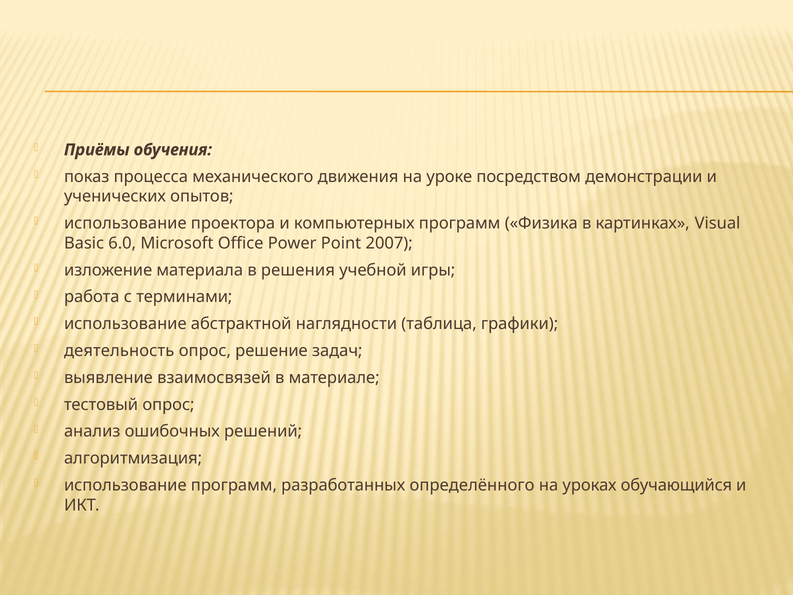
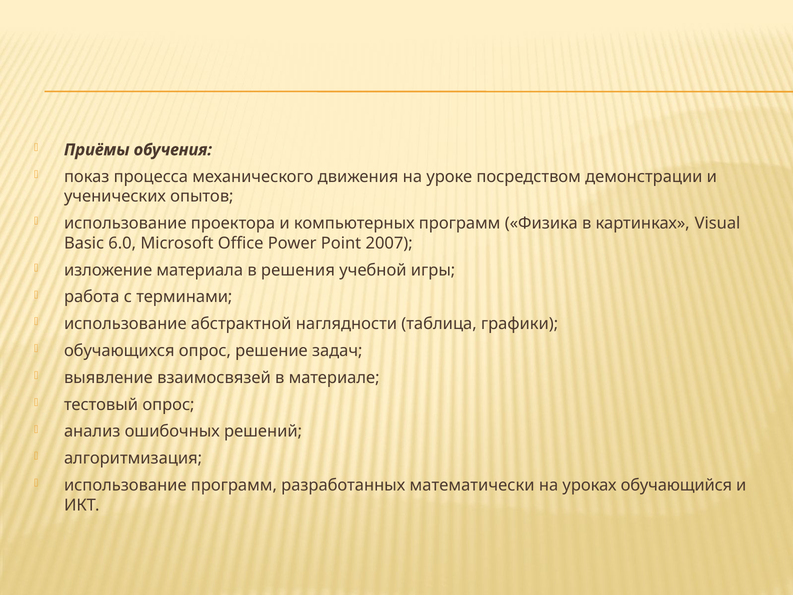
деятельность: деятельность -> обучающихся (119, 351)
определённого: определённого -> математически (472, 485)
